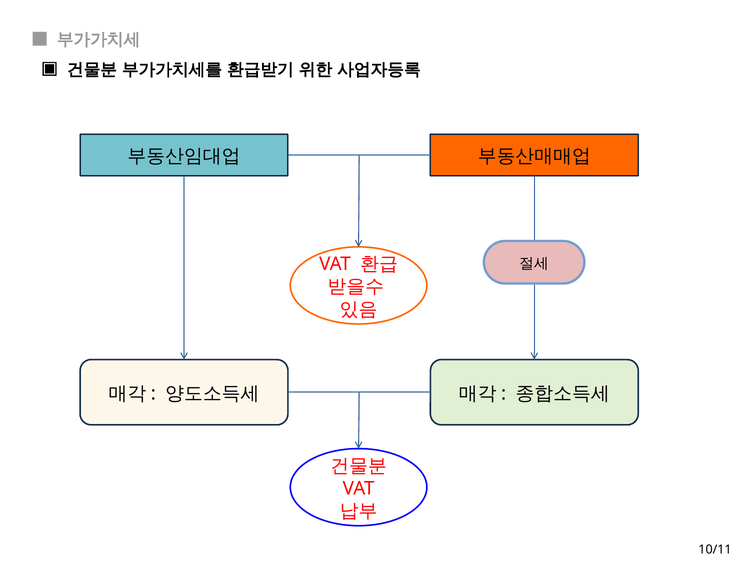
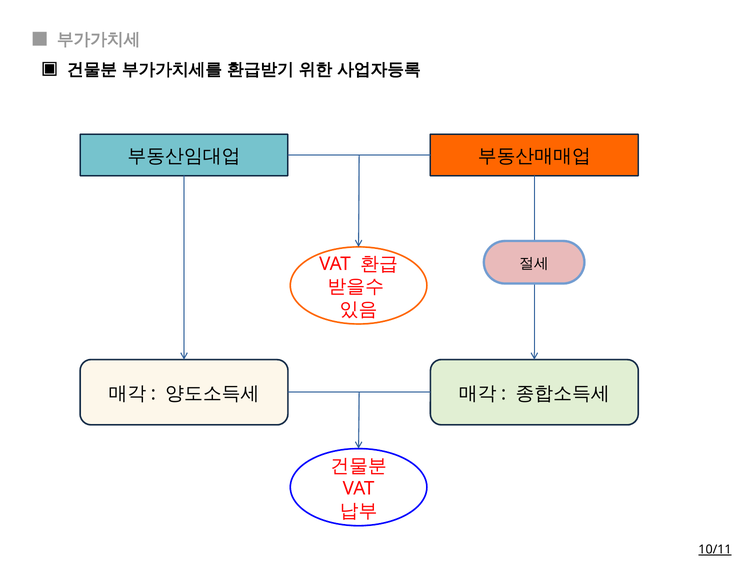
10/11 underline: none -> present (715, 550)
